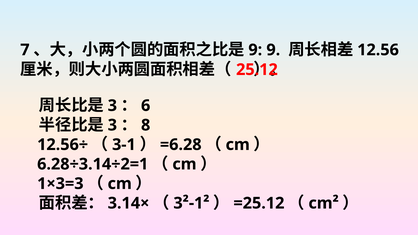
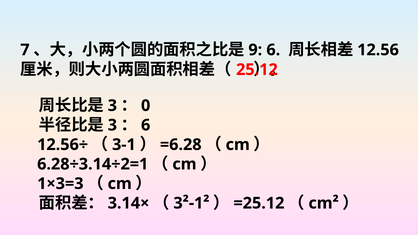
9: 9 -> 6 (273, 50)
6: 6 -> 0 (146, 106)
8: 8 -> 6 (146, 125)
